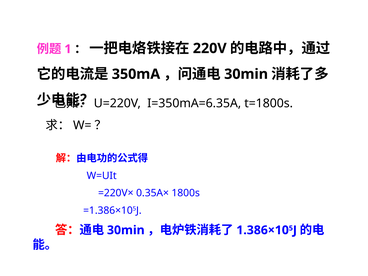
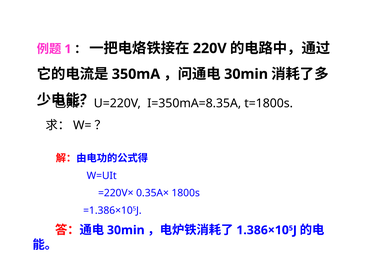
I=350mA=6.35A: I=350mA=6.35A -> I=350mA=8.35A (194, 103)
